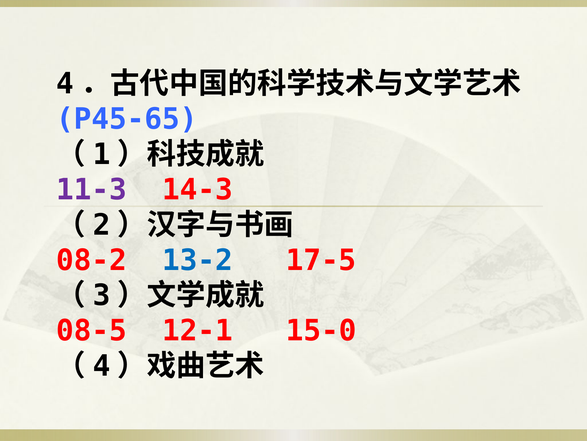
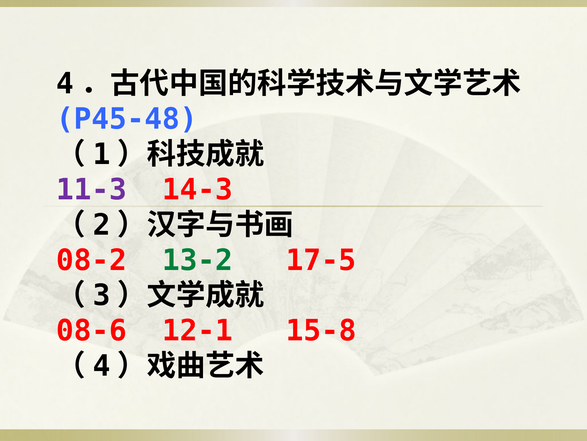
P45-65: P45-65 -> P45-48 (127, 119)
13-2 colour: blue -> green (198, 260)
08-5: 08-5 -> 08-6 (92, 330)
15-0: 15-0 -> 15-8 (321, 330)
